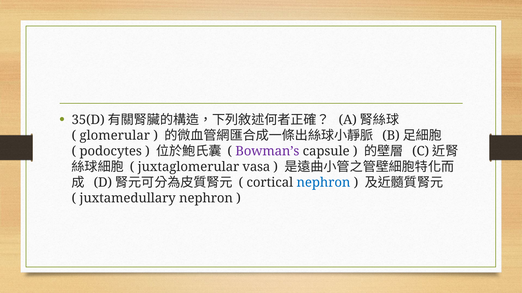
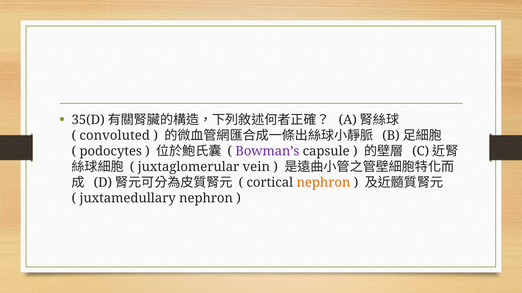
glomerular: glomerular -> convoluted (115, 136)
vasa: vasa -> vein (256, 167)
nephron colour: blue -> orange (323, 183)
